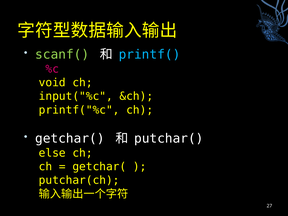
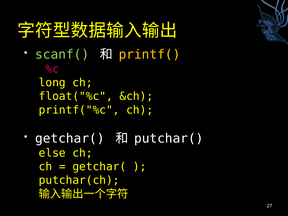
printf( colour: light blue -> yellow (149, 54)
void: void -> long (52, 83)
input("%c: input("%c -> float("%c (76, 96)
